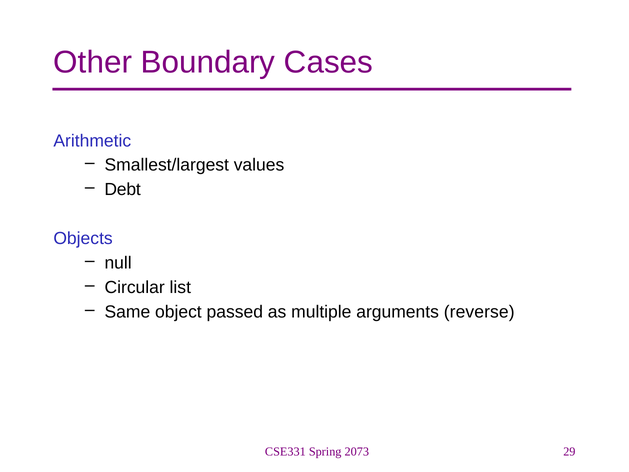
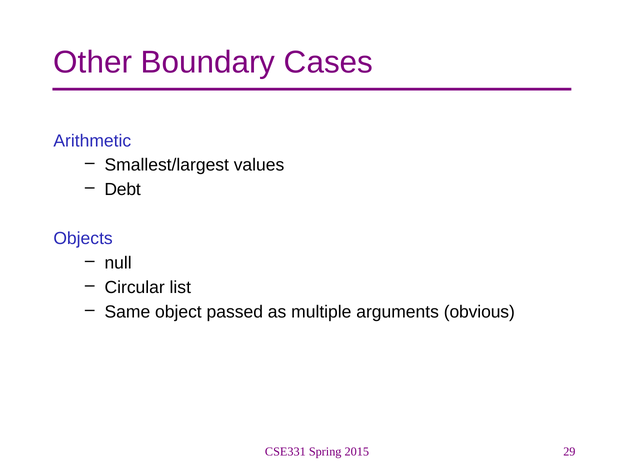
reverse: reverse -> obvious (479, 312)
2073: 2073 -> 2015 (357, 452)
